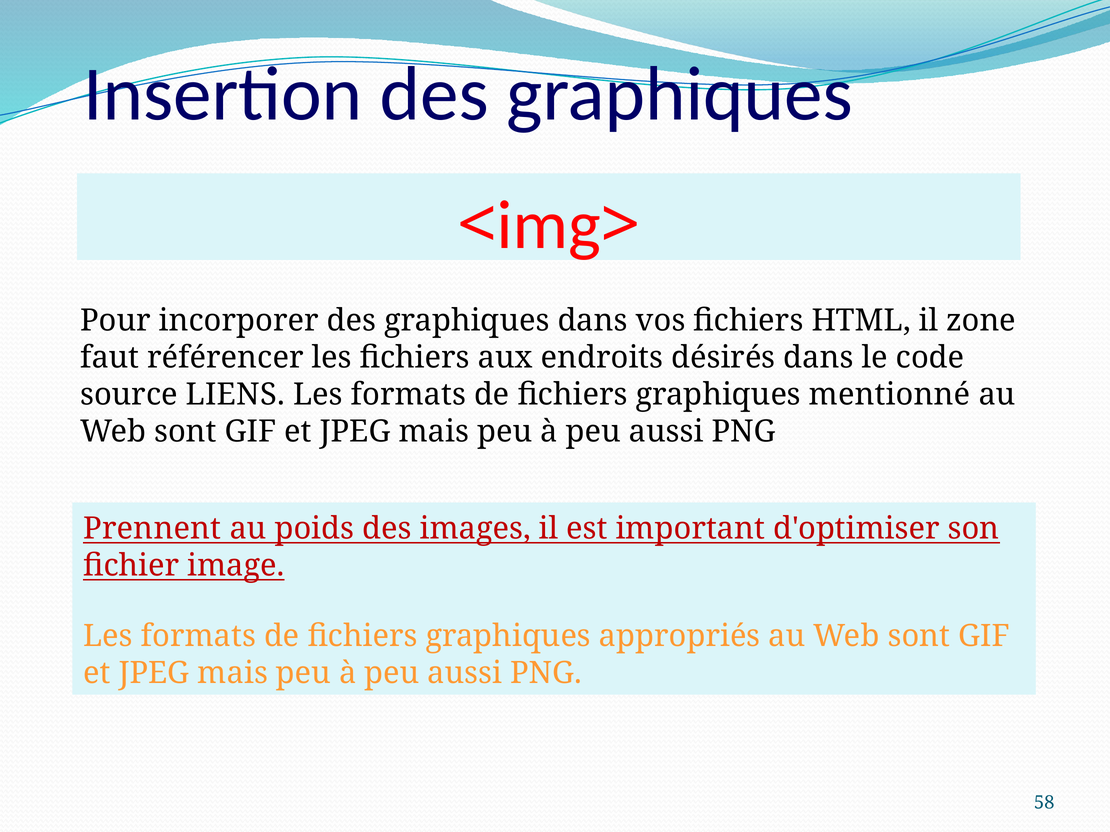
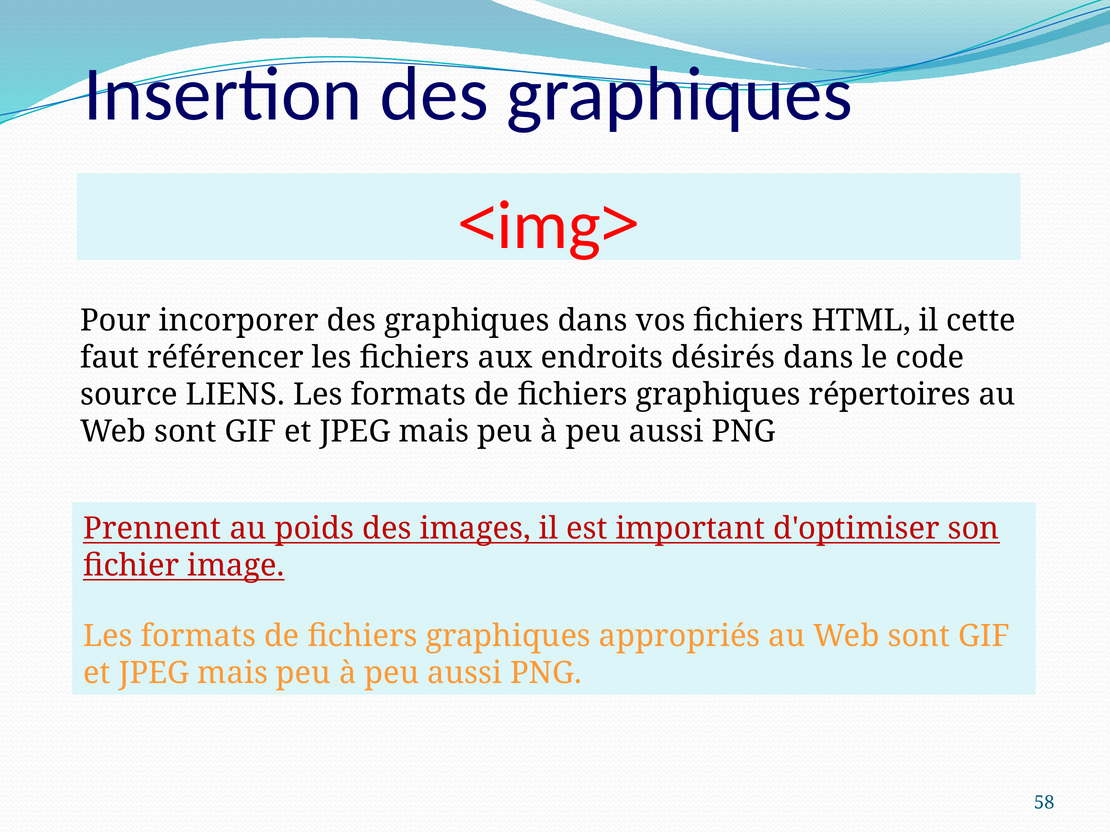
zone: zone -> cette (981, 321)
mentionné: mentionné -> répertoires (890, 395)
